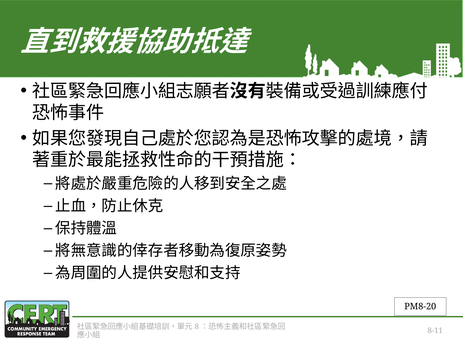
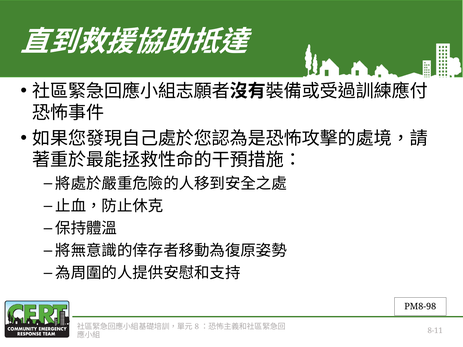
PM8-20: PM8-20 -> PM8-98 (420, 307)
